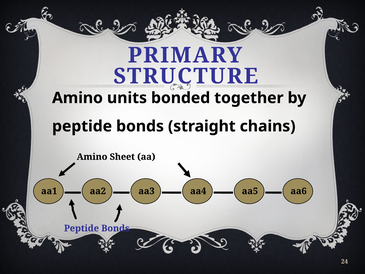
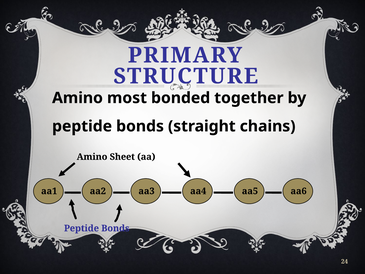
units: units -> most (127, 98)
